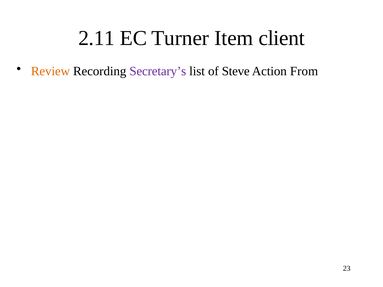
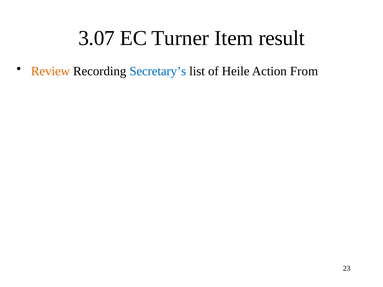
2.11: 2.11 -> 3.07 (97, 38)
client: client -> result (282, 38)
Secretary’s colour: purple -> blue (158, 71)
Steve: Steve -> Heile (236, 71)
